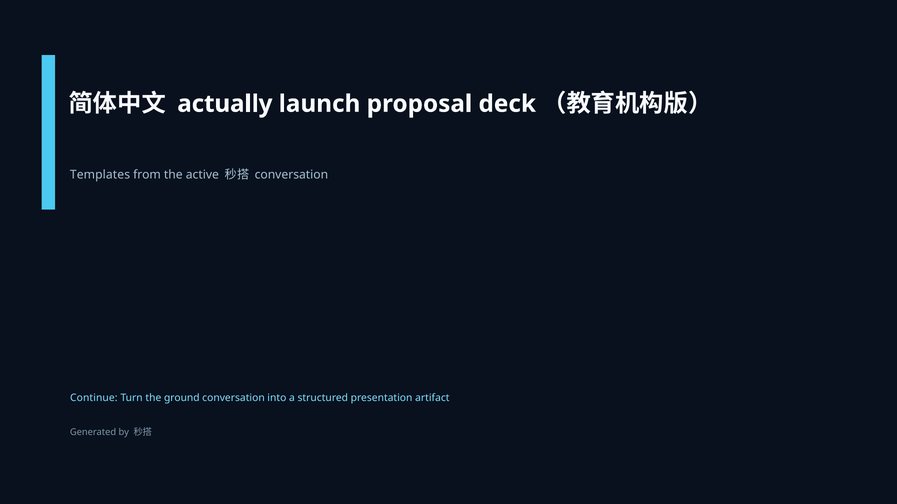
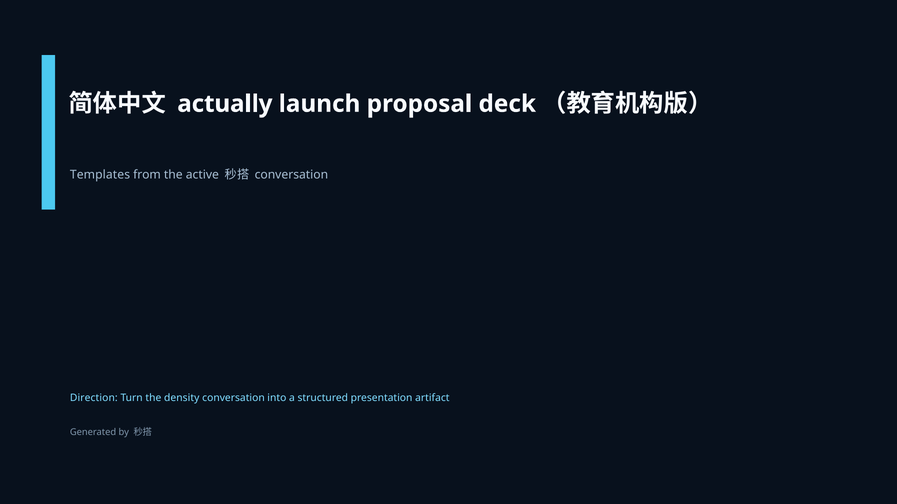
Continue: Continue -> Direction (94, 398)
ground: ground -> density (182, 398)
